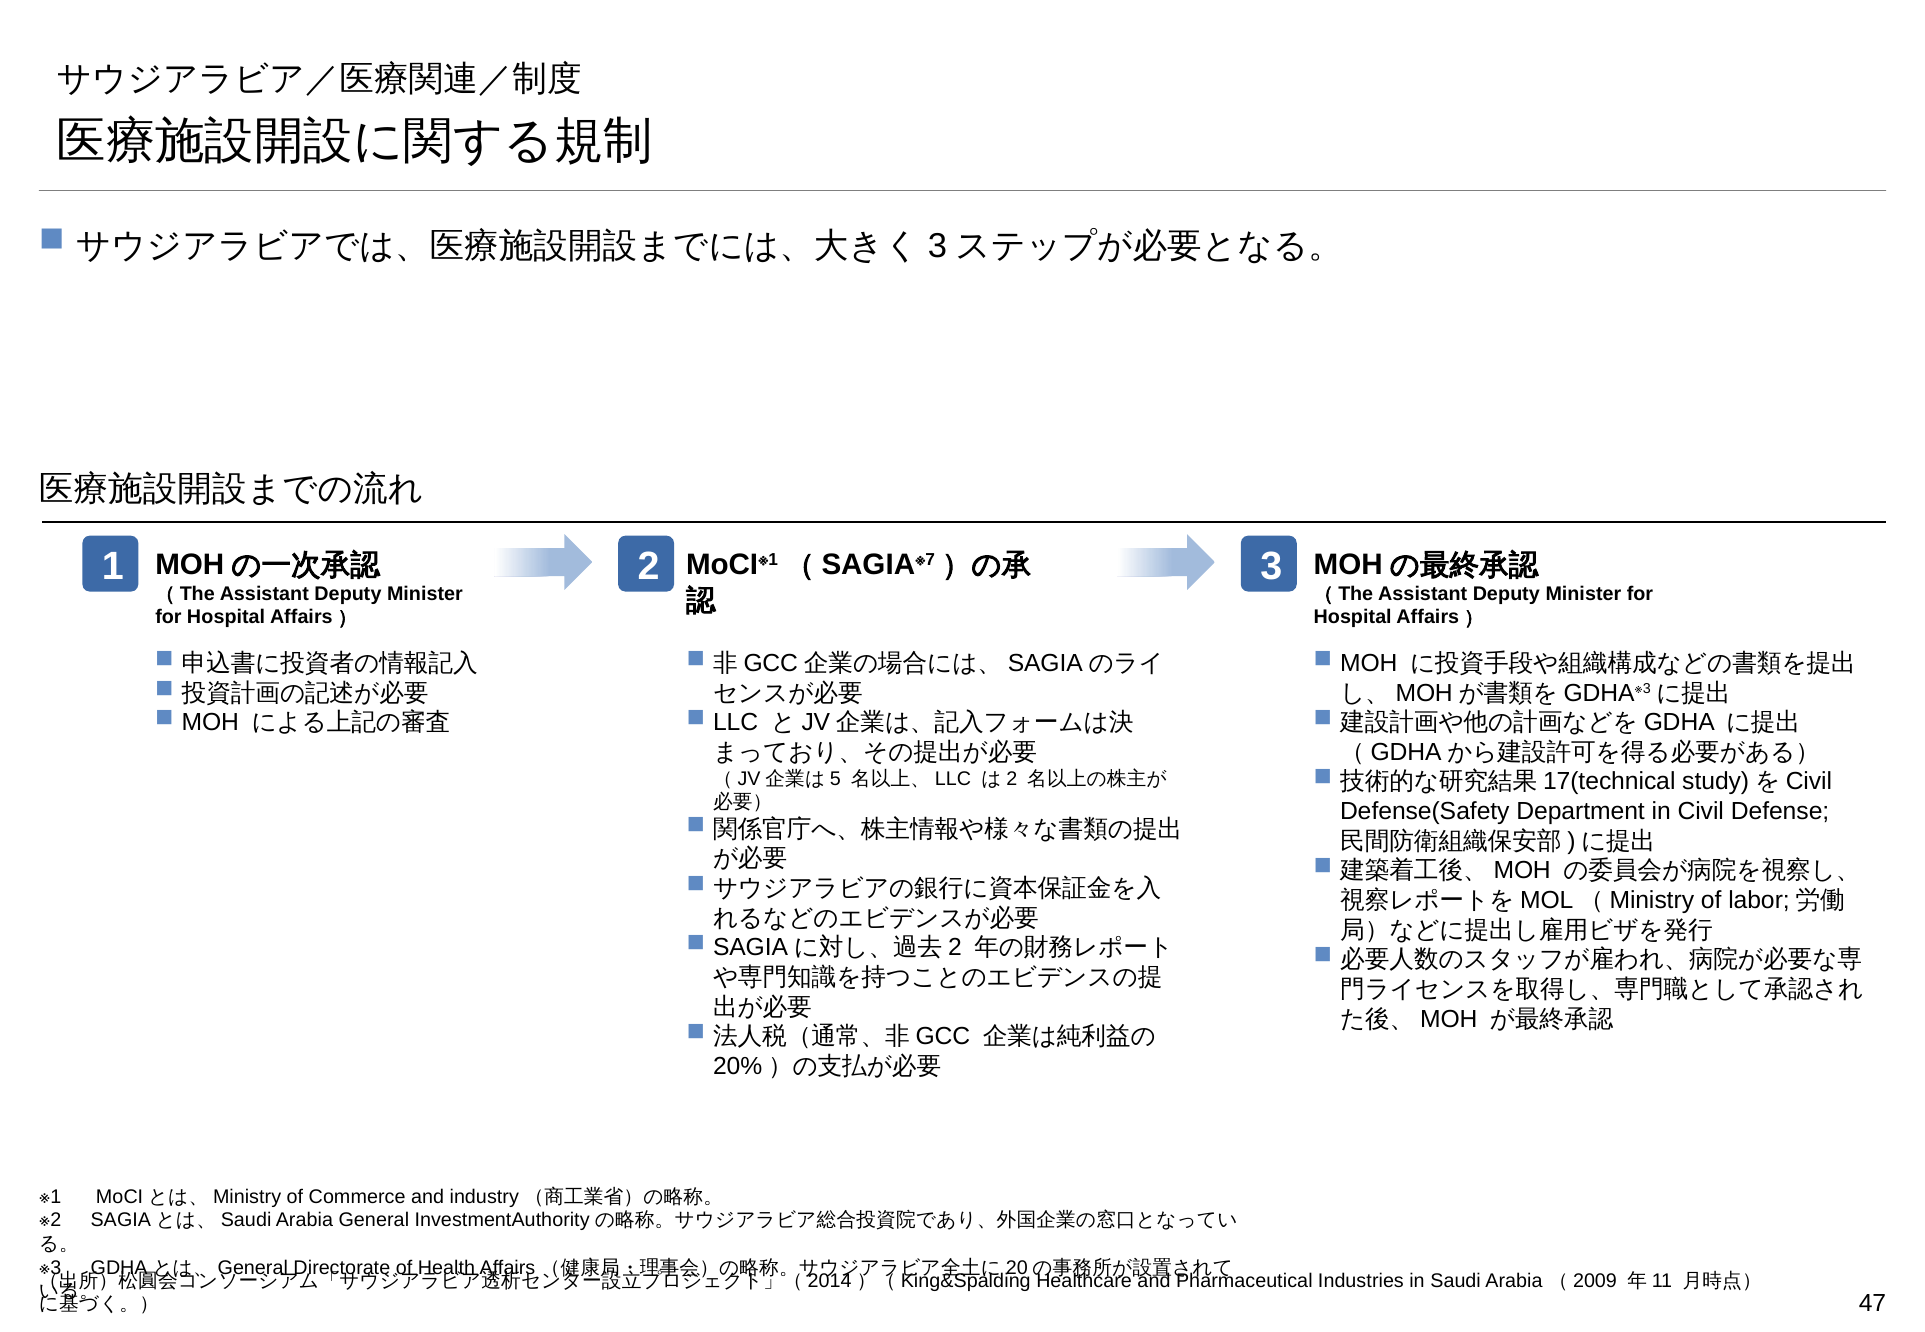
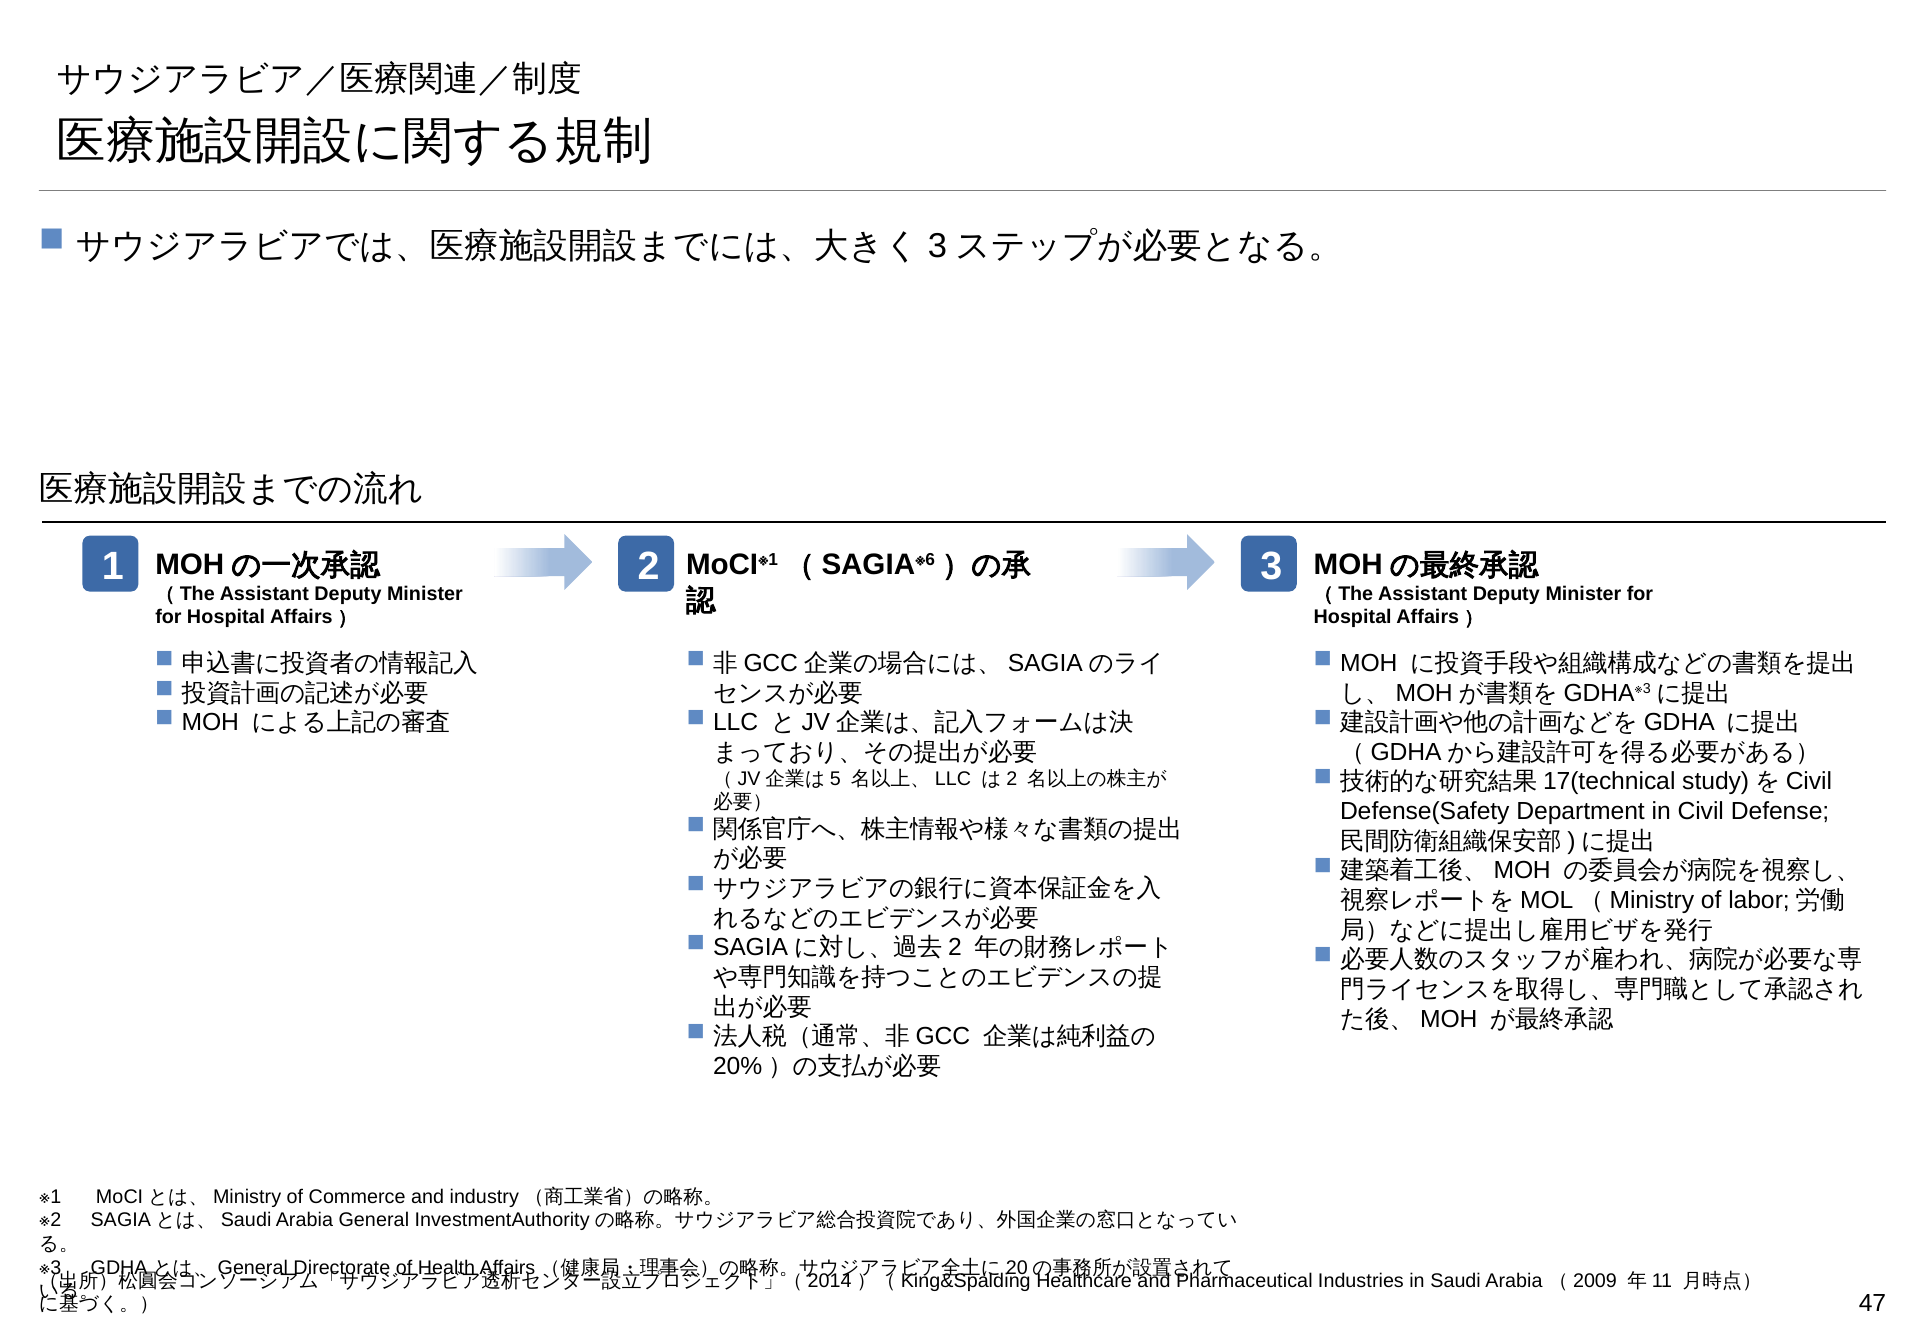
7: 7 -> 6 (930, 560)
